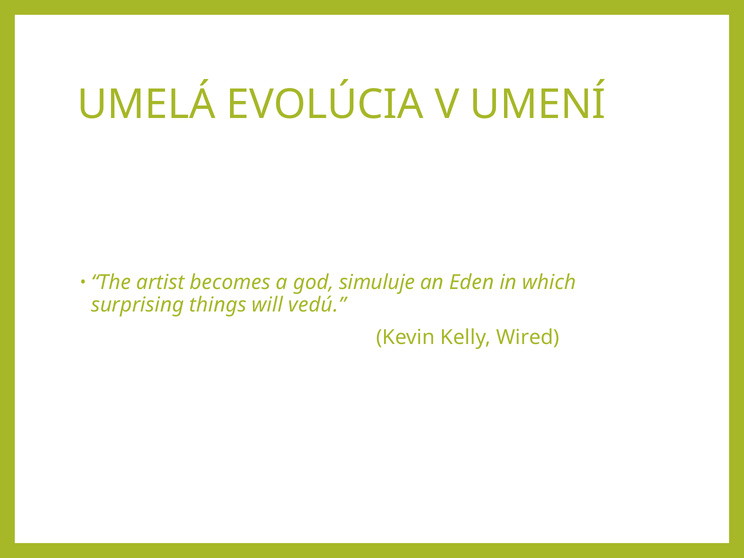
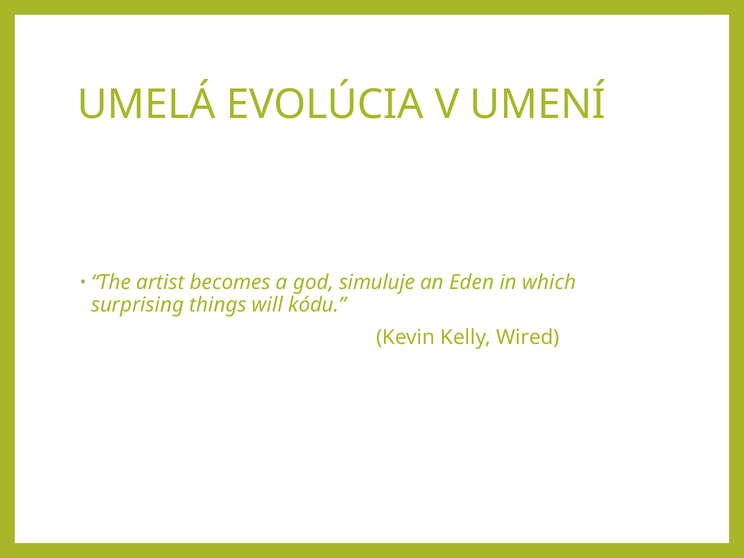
vedú: vedú -> kódu (317, 305)
